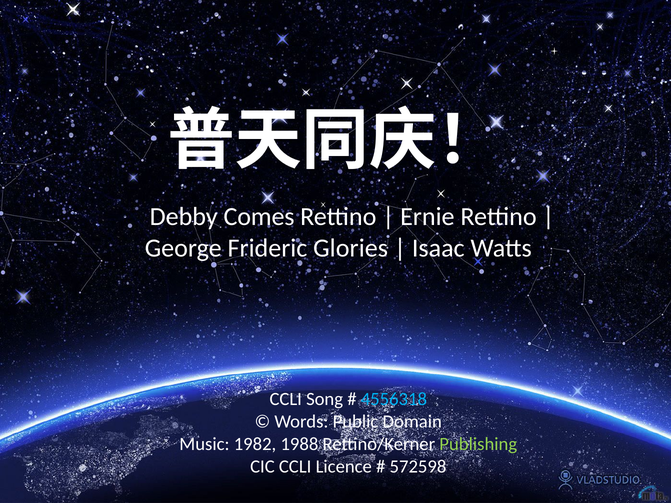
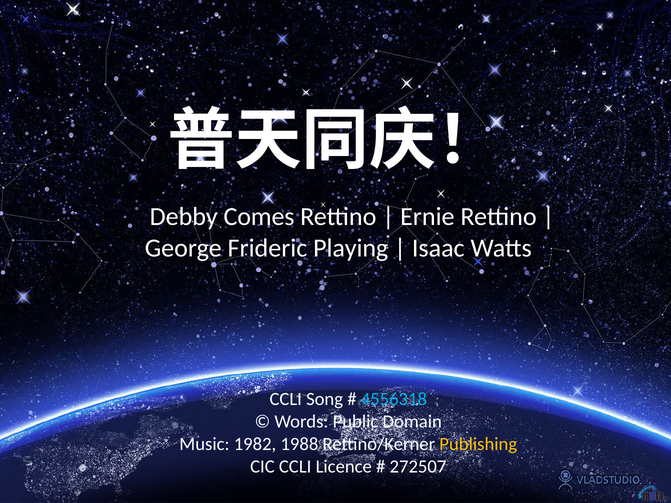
Glories: Glories -> Playing (351, 248)
Publishing colour: light green -> yellow (478, 444)
572598: 572598 -> 272507 (418, 467)
